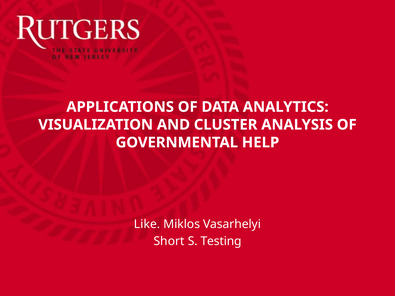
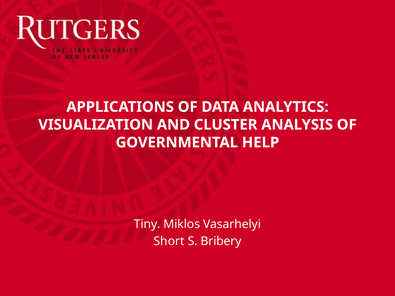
Like: Like -> Tiny (147, 224)
Testing: Testing -> Bribery (221, 241)
